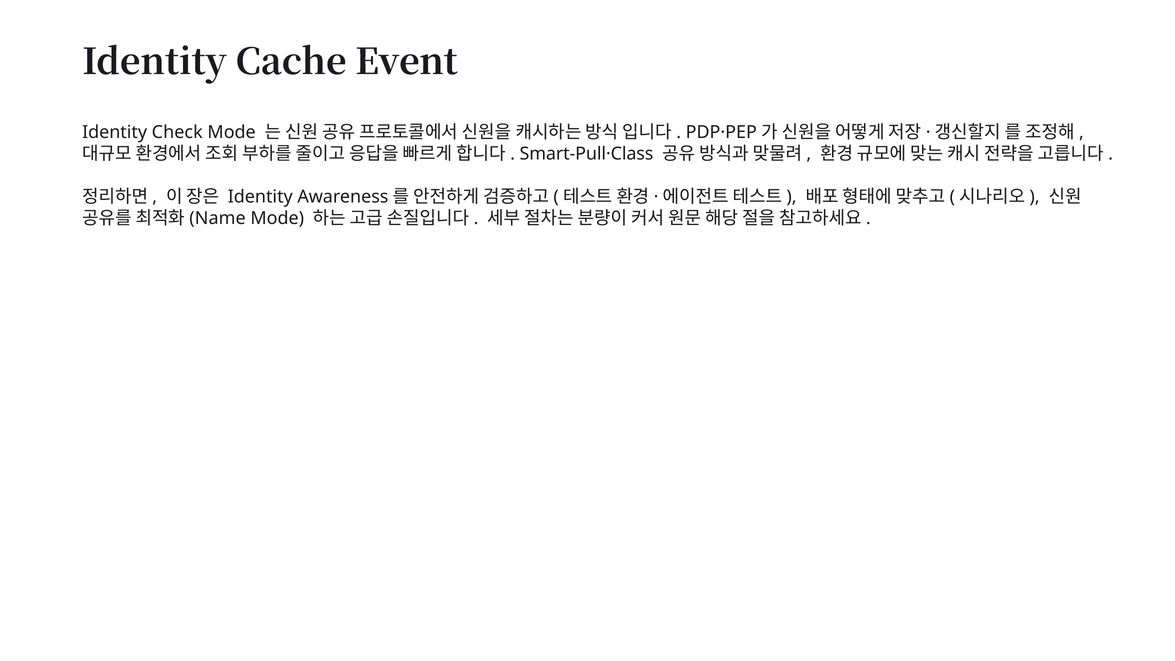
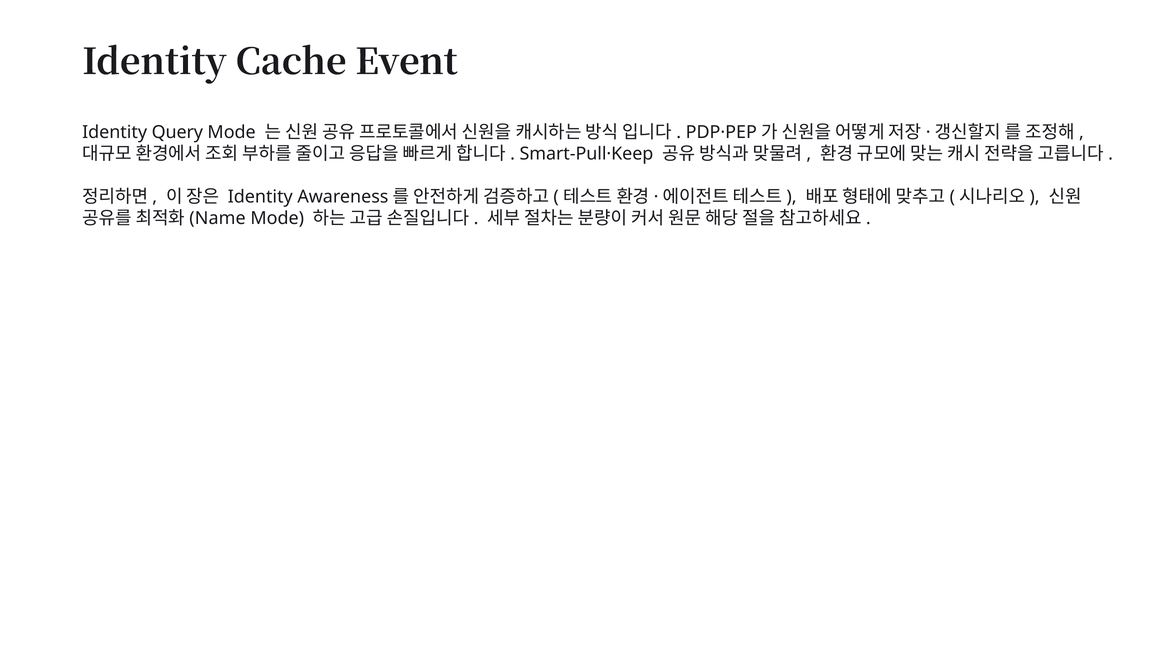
Check: Check -> Query (177, 132)
Smart-Pull·Class: Smart-Pull·Class -> Smart-Pull·Keep (586, 154)
